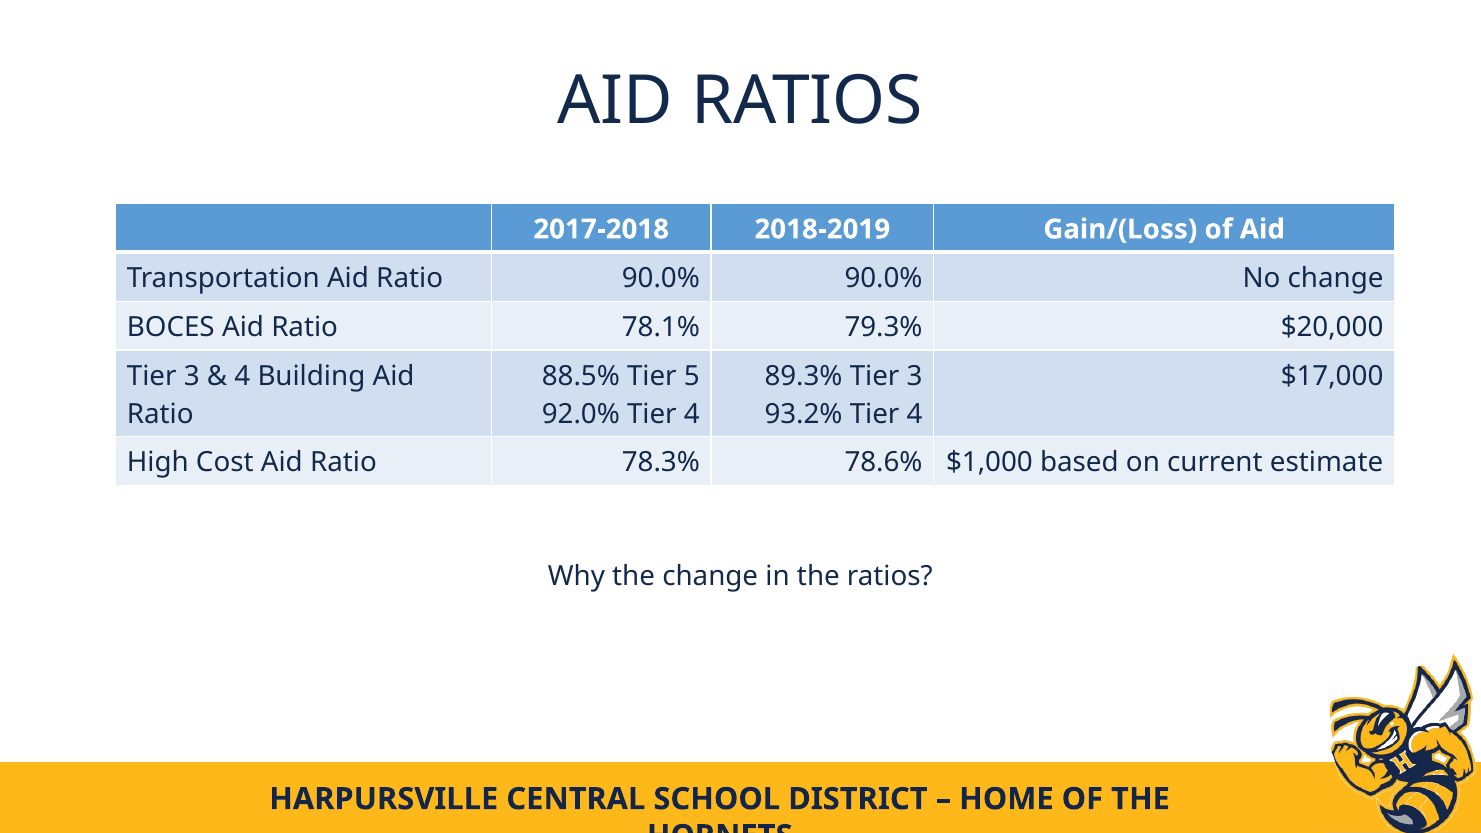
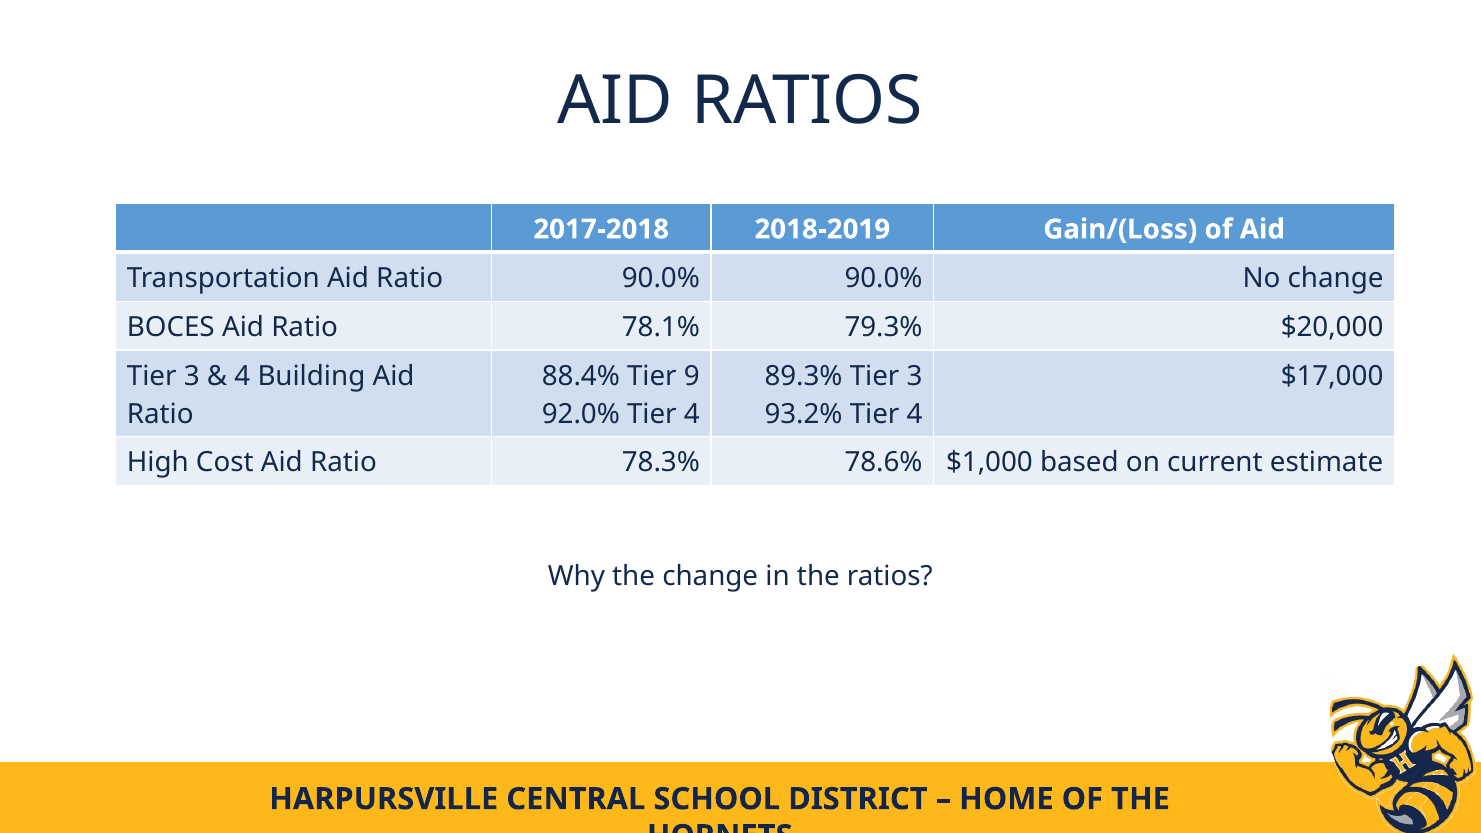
88.5%: 88.5% -> 88.4% (581, 376)
5: 5 -> 9 (692, 376)
